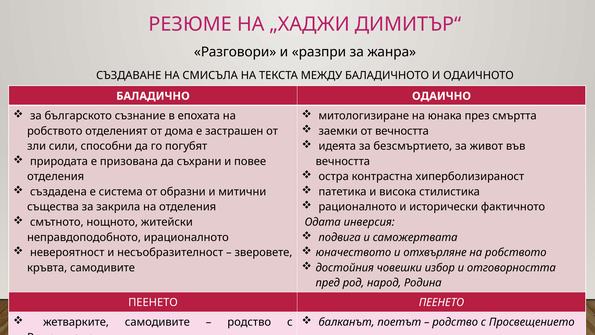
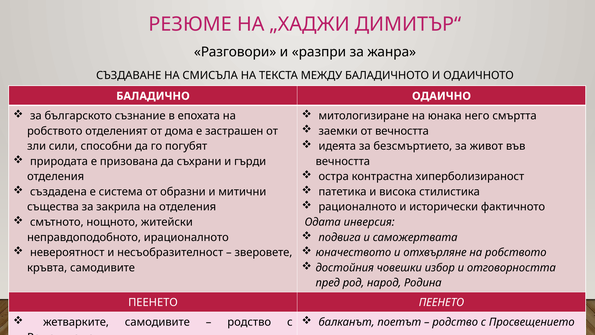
през: през -> него (477, 116)
повее: повее -> гърди (250, 161)
